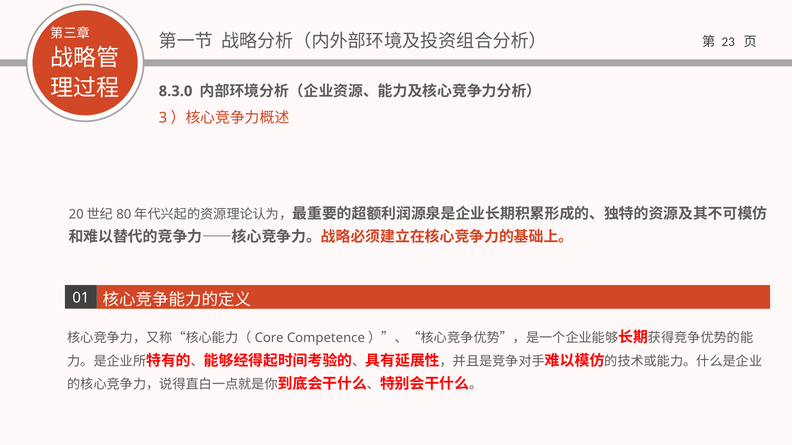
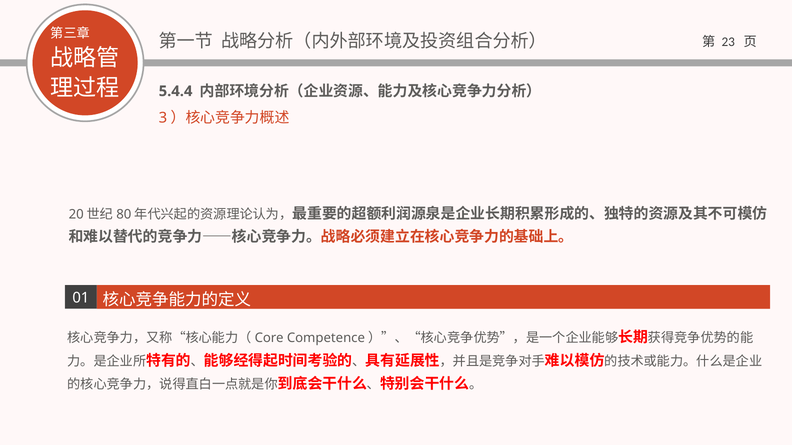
8.3.0: 8.3.0 -> 5.4.4 (176, 91)
